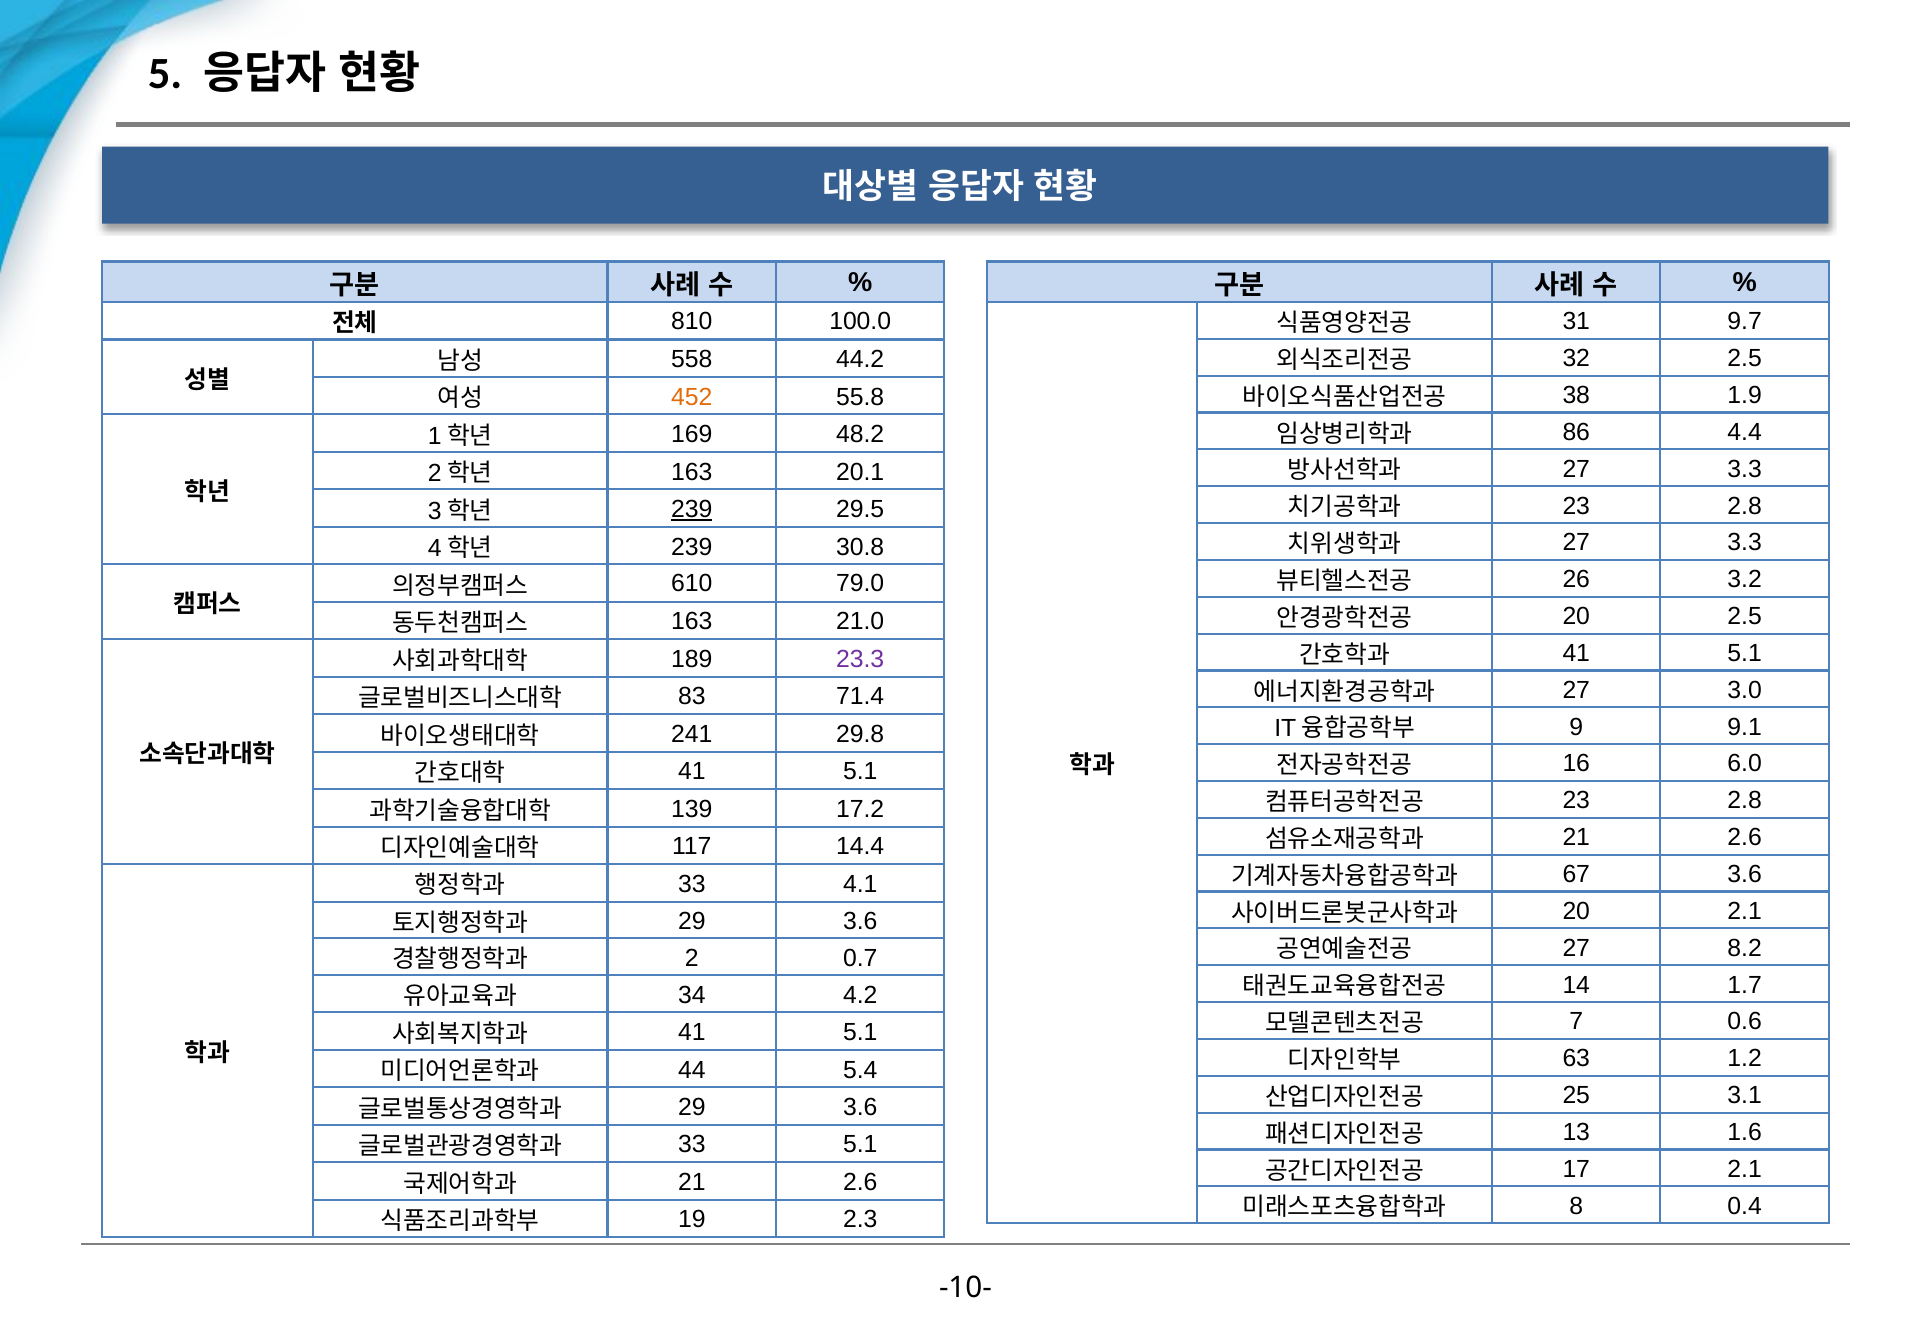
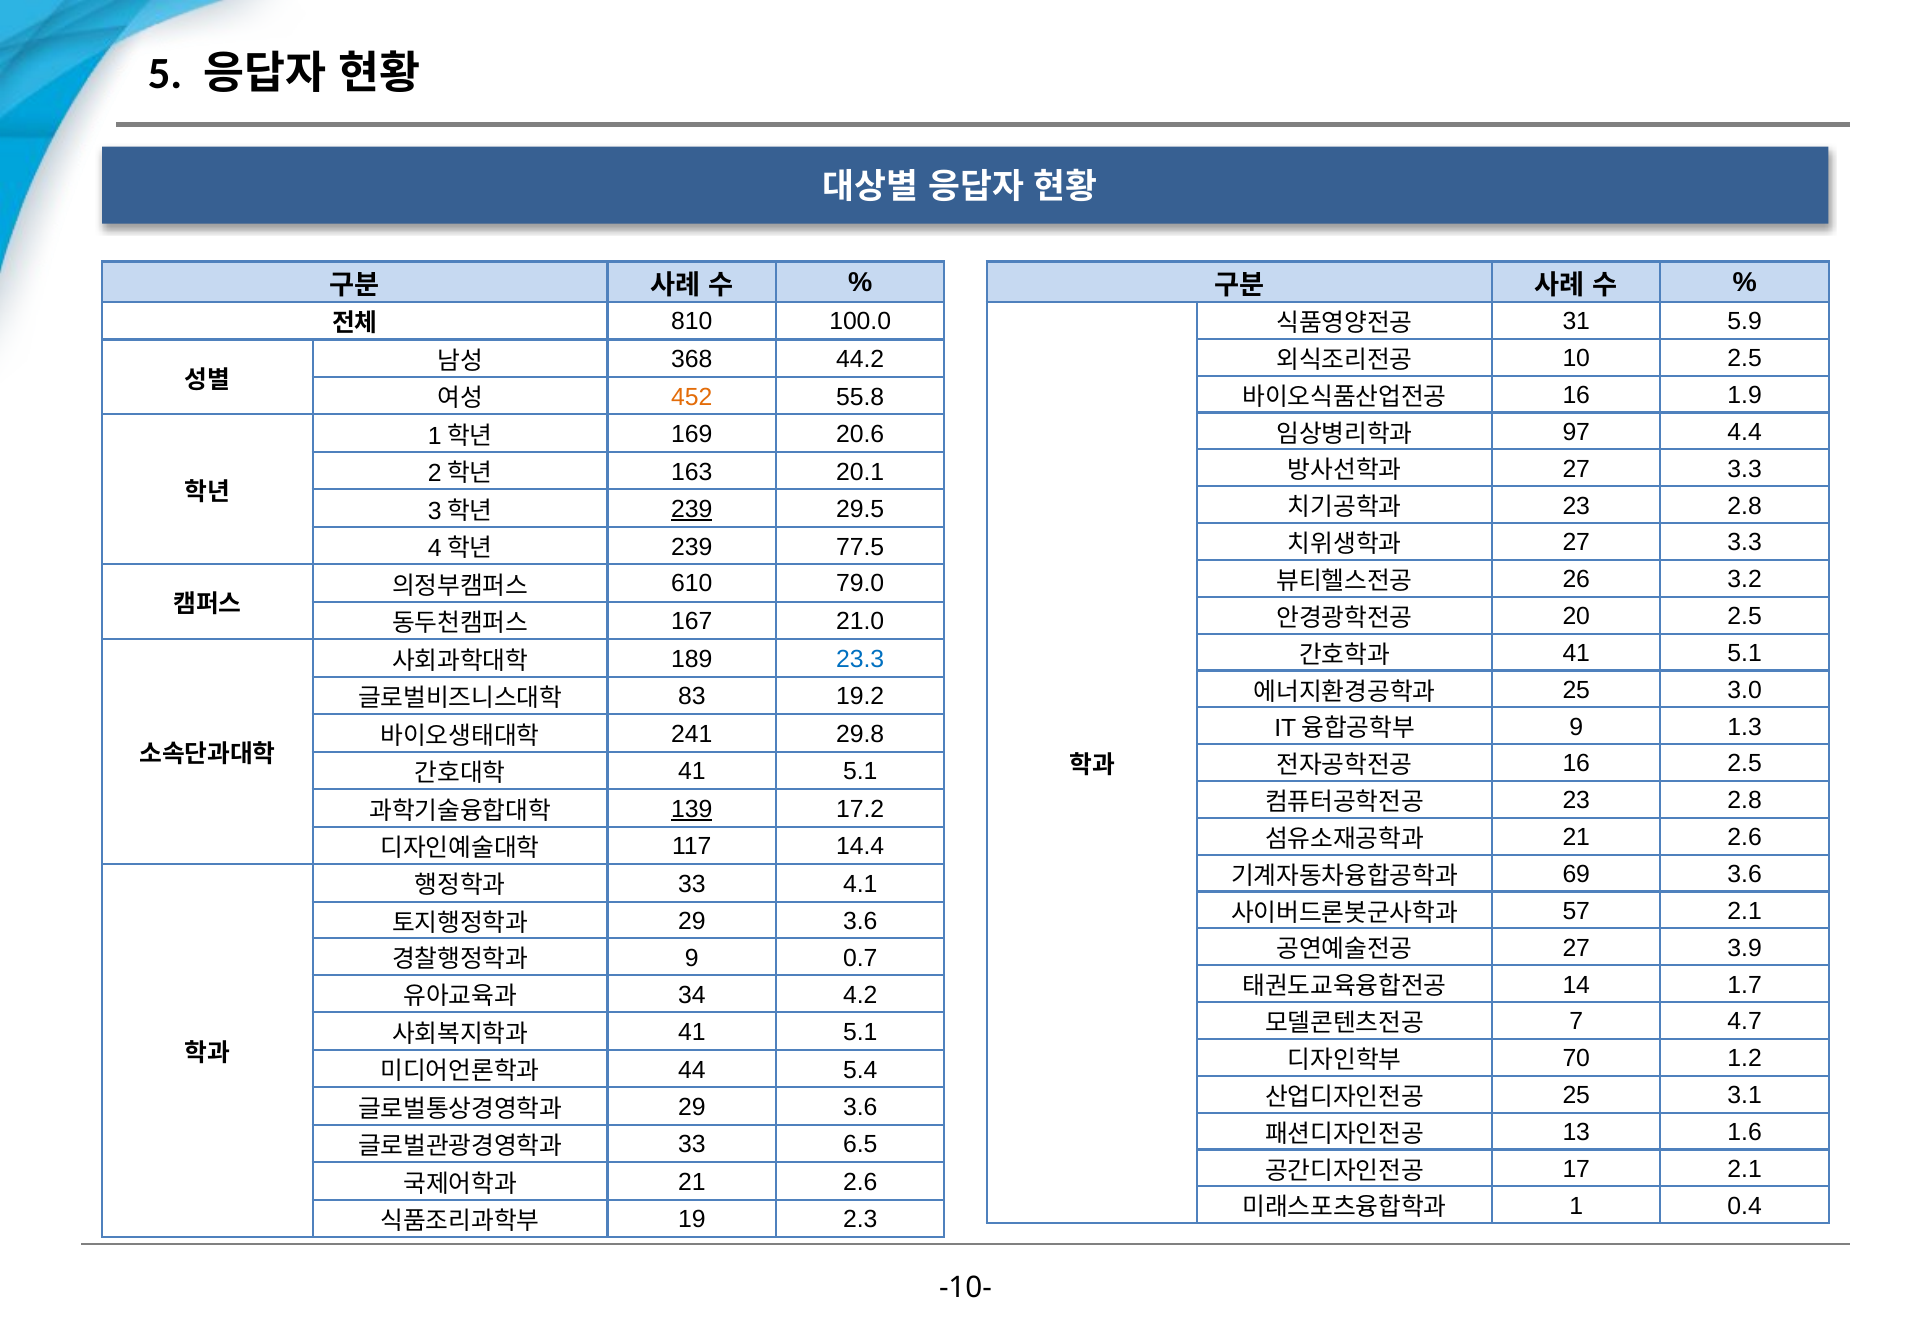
9.7: 9.7 -> 5.9 (1745, 322)
32: 32 -> 10 (1576, 358)
558: 558 -> 368 (692, 359)
38: 38 -> 16 (1576, 395)
86: 86 -> 97 (1576, 432)
48.2: 48.2 -> 20.6 (860, 434)
30.8: 30.8 -> 77.5 (860, 547)
163: 163 -> 167 (692, 621)
23.3 colour: purple -> blue (860, 659)
27: 27 -> 25 (1576, 690)
71.4: 71.4 -> 19.2 (860, 697)
9.1: 9.1 -> 1.3 (1745, 727)
16 6.0: 6.0 -> 2.5 (1745, 764)
139 underline: none -> present (692, 809)
67: 67 -> 69 (1576, 874)
20: 20 -> 57 (1576, 911)
8.2: 8.2 -> 3.9 (1745, 948)
2: 2 -> 9 (692, 958)
0.6: 0.6 -> 4.7 (1745, 1022)
63: 63 -> 70 (1576, 1058)
33 5.1: 5.1 -> 6.5 (860, 1145)
8: 8 -> 1 (1576, 1206)
